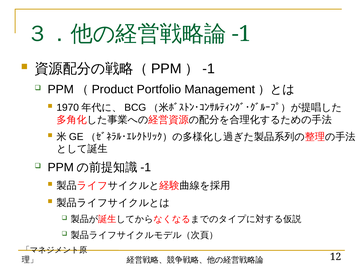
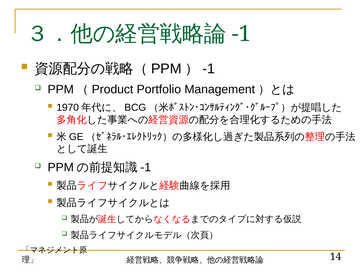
12: 12 -> 14 (336, 257)
